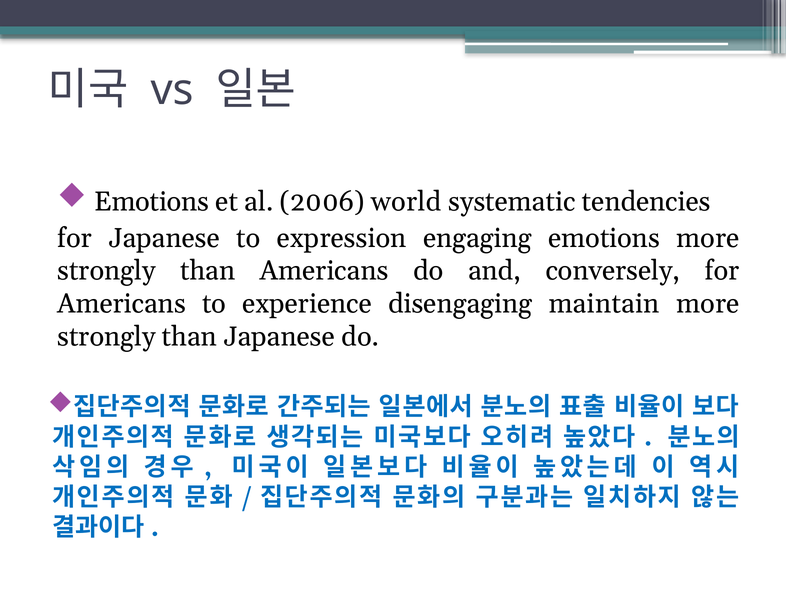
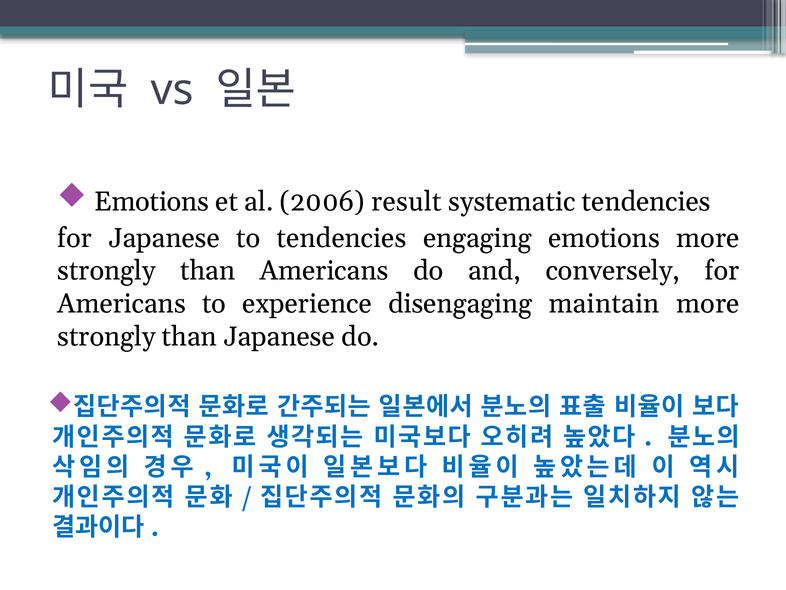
world: world -> result (406, 202)
to expression: expression -> tendencies (342, 238)
